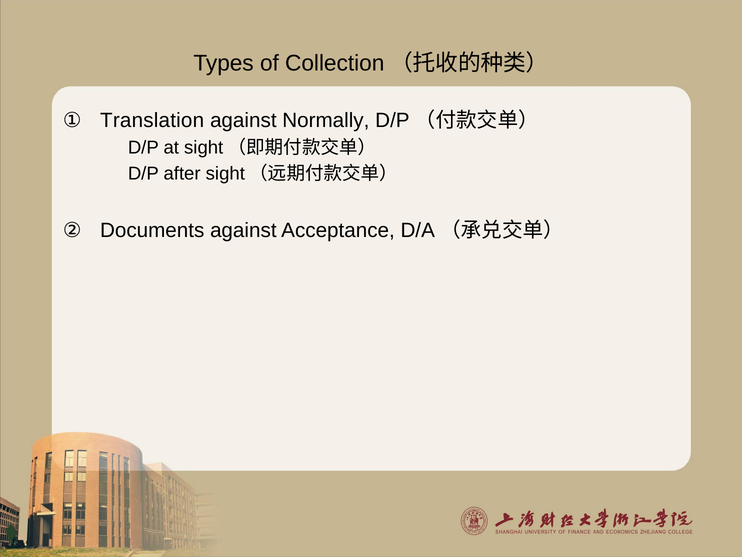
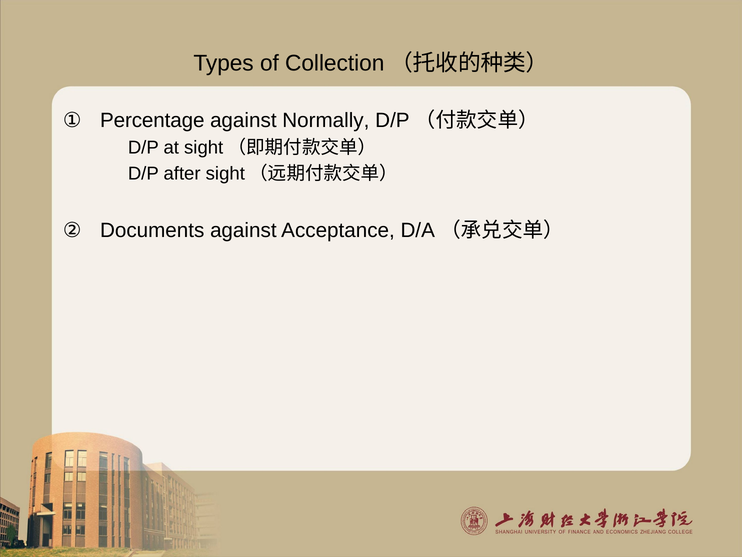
Translation: Translation -> Percentage (152, 120)
